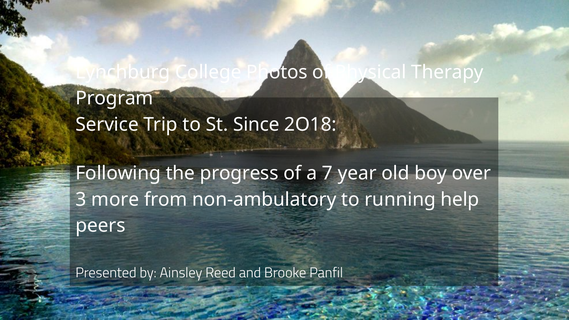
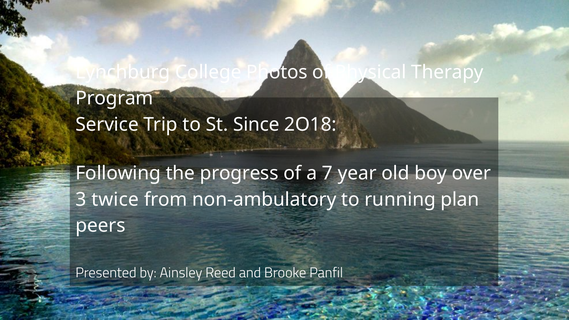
more: more -> twice (115, 200)
help: help -> plan (460, 200)
